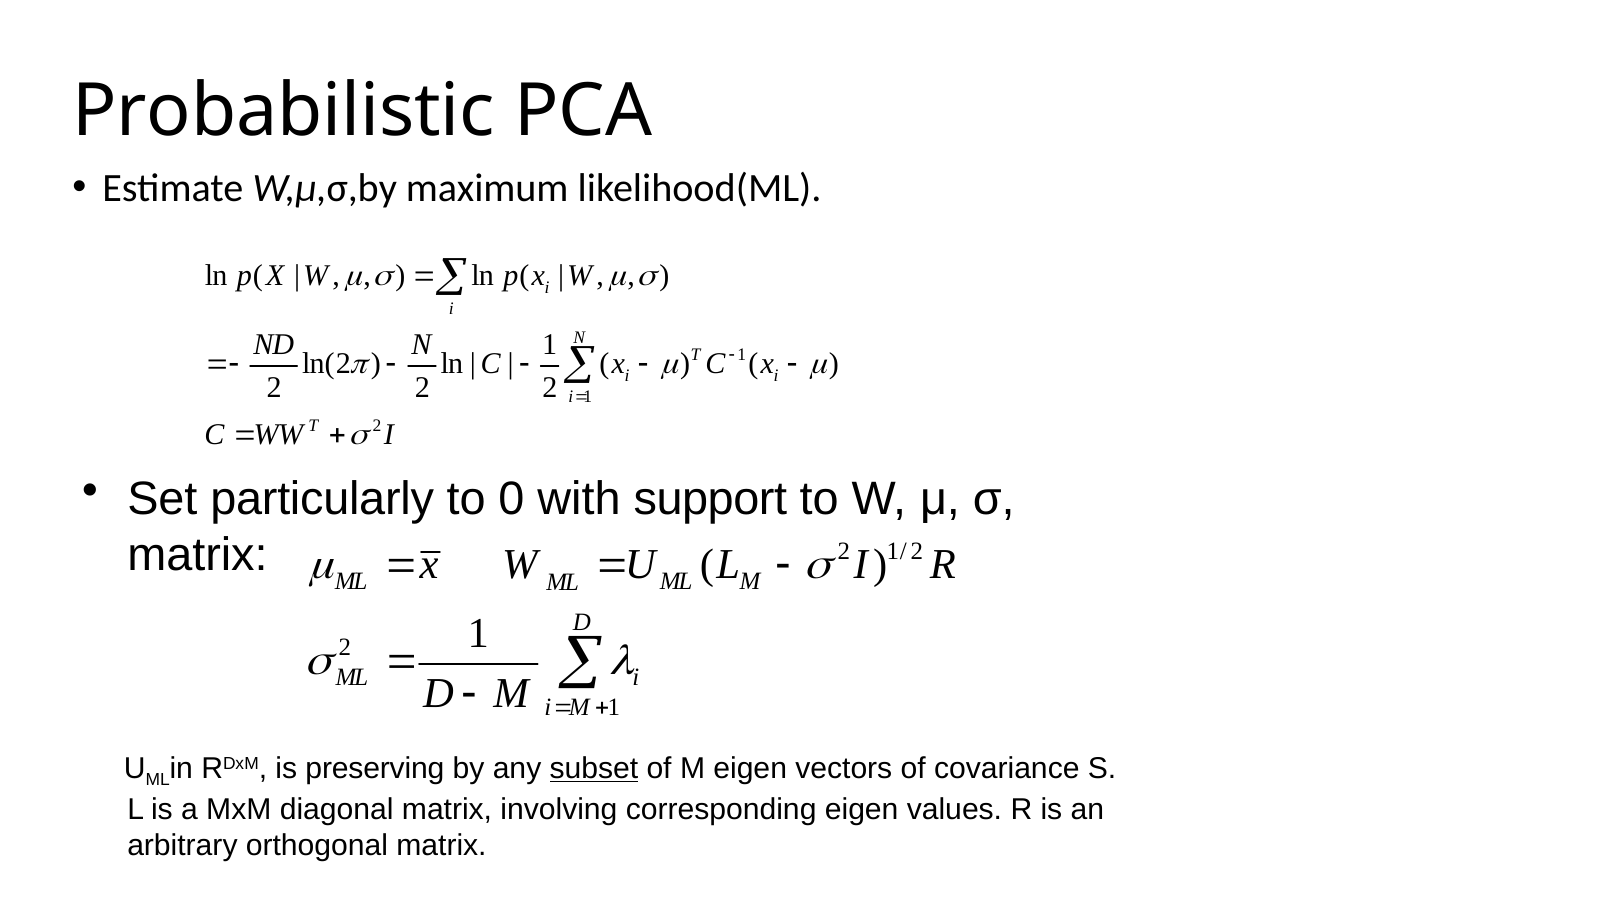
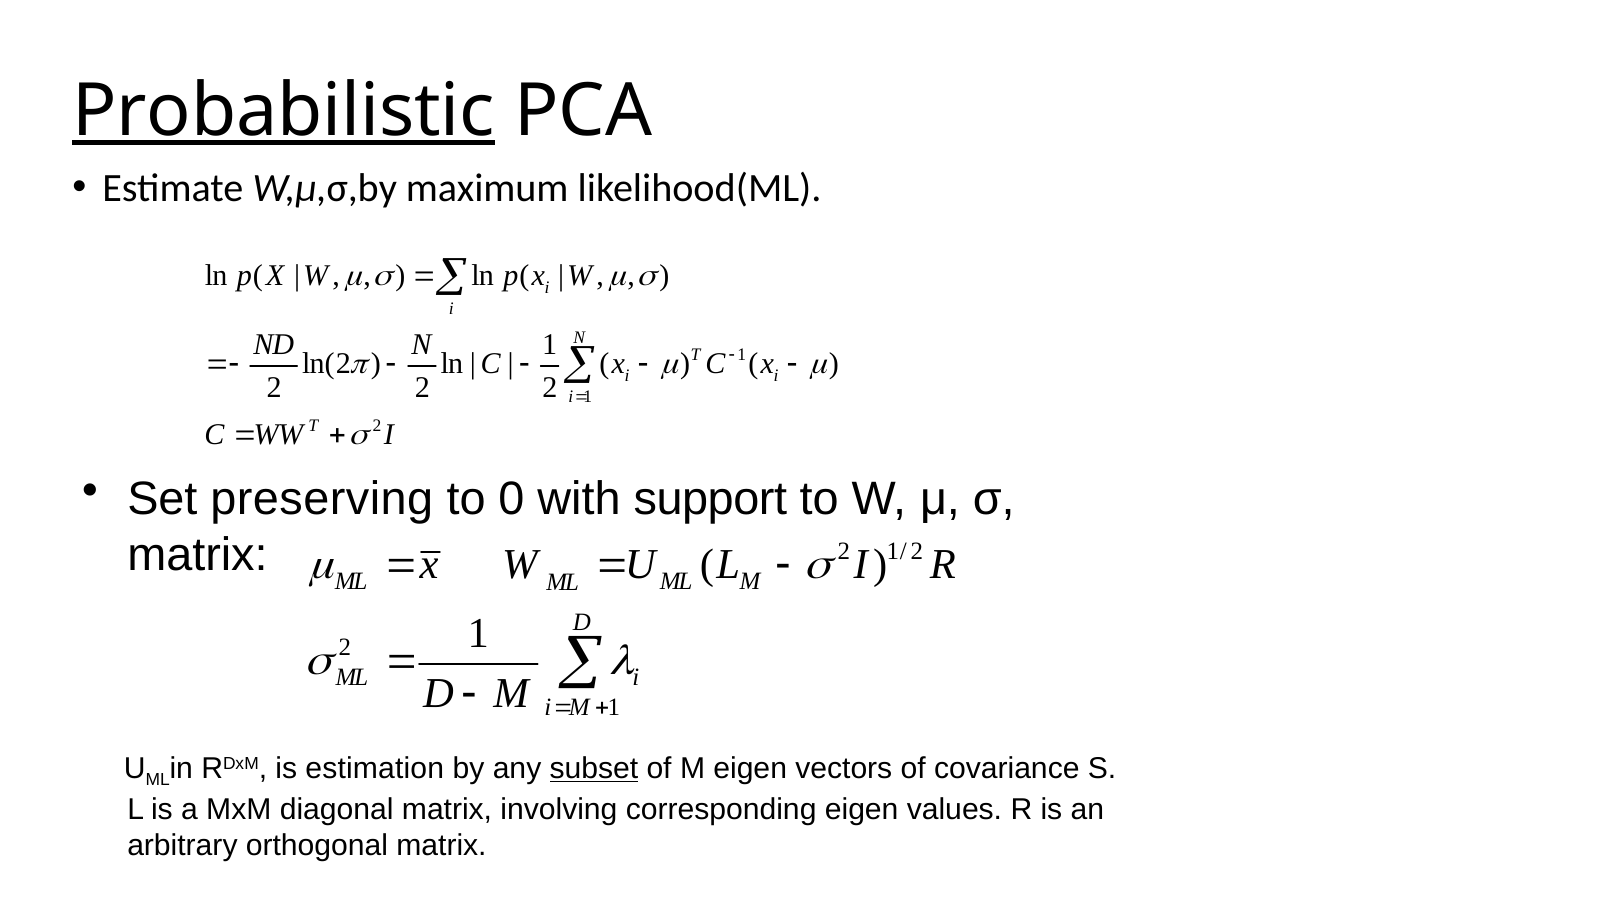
Probabilistic underline: none -> present (284, 111)
particularly: particularly -> preserving (322, 499)
preserving: preserving -> estimation (375, 769)
